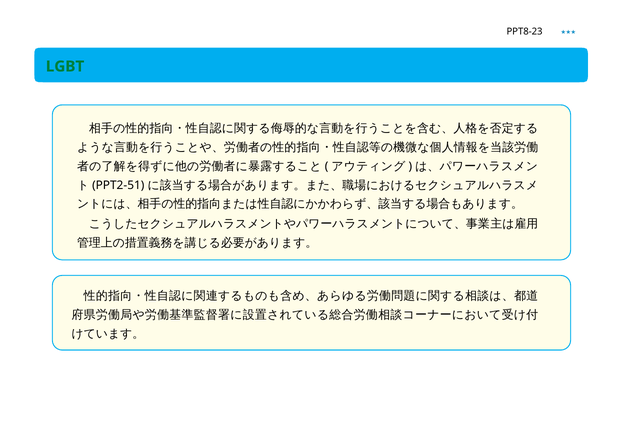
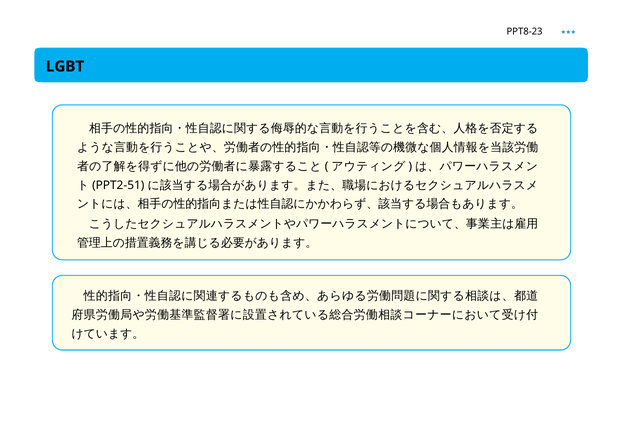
LGBT colour: green -> black (65, 66)
